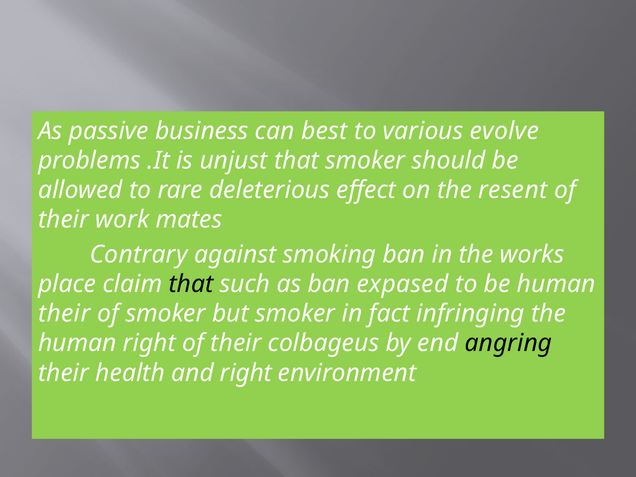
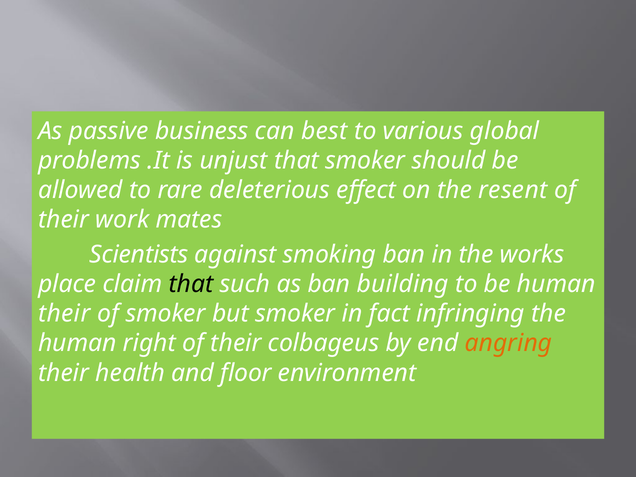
evolve: evolve -> global (505, 131)
Contrary: Contrary -> Scientists (139, 254)
expased: expased -> building (403, 284)
angring colour: black -> orange (508, 343)
and right: right -> floor (246, 373)
